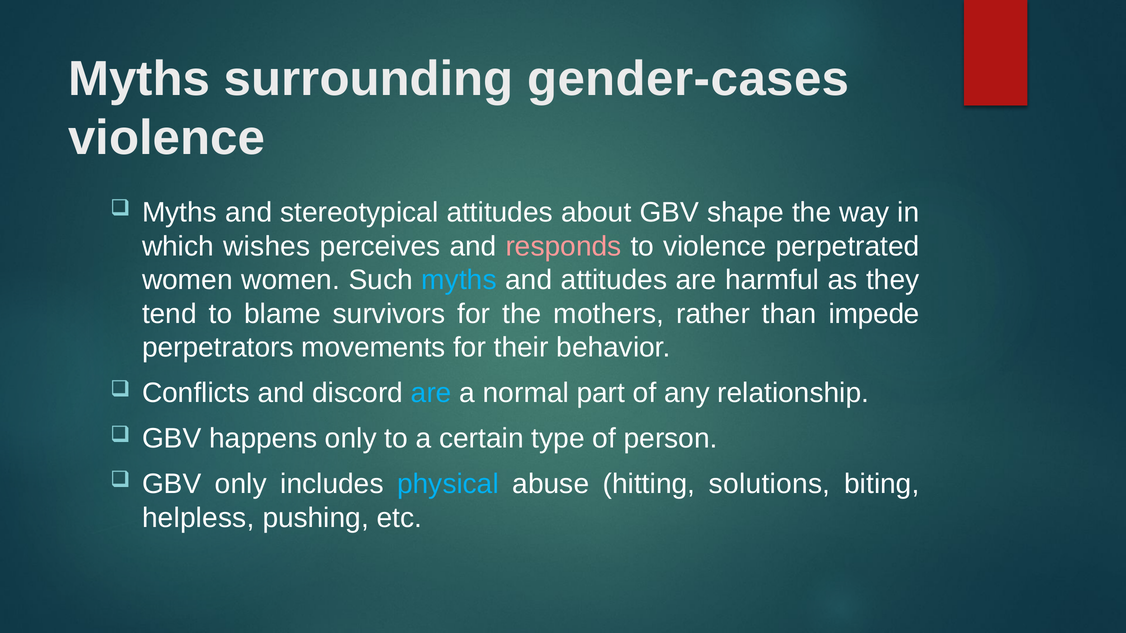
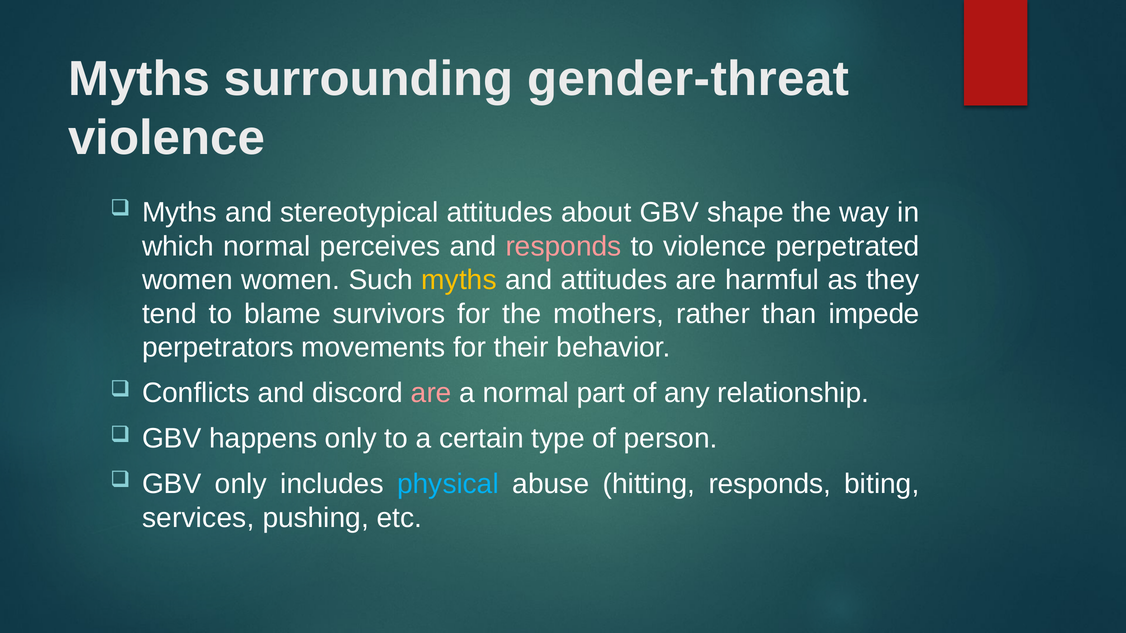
gender-cases: gender-cases -> gender-threat (688, 79)
which wishes: wishes -> normal (267, 246)
myths colour: light blue -> yellow (459, 280)
are colour: light blue -> pink (431, 393)
hitting solutions: solutions -> responds (770, 484)
helpless: helpless -> services (198, 518)
